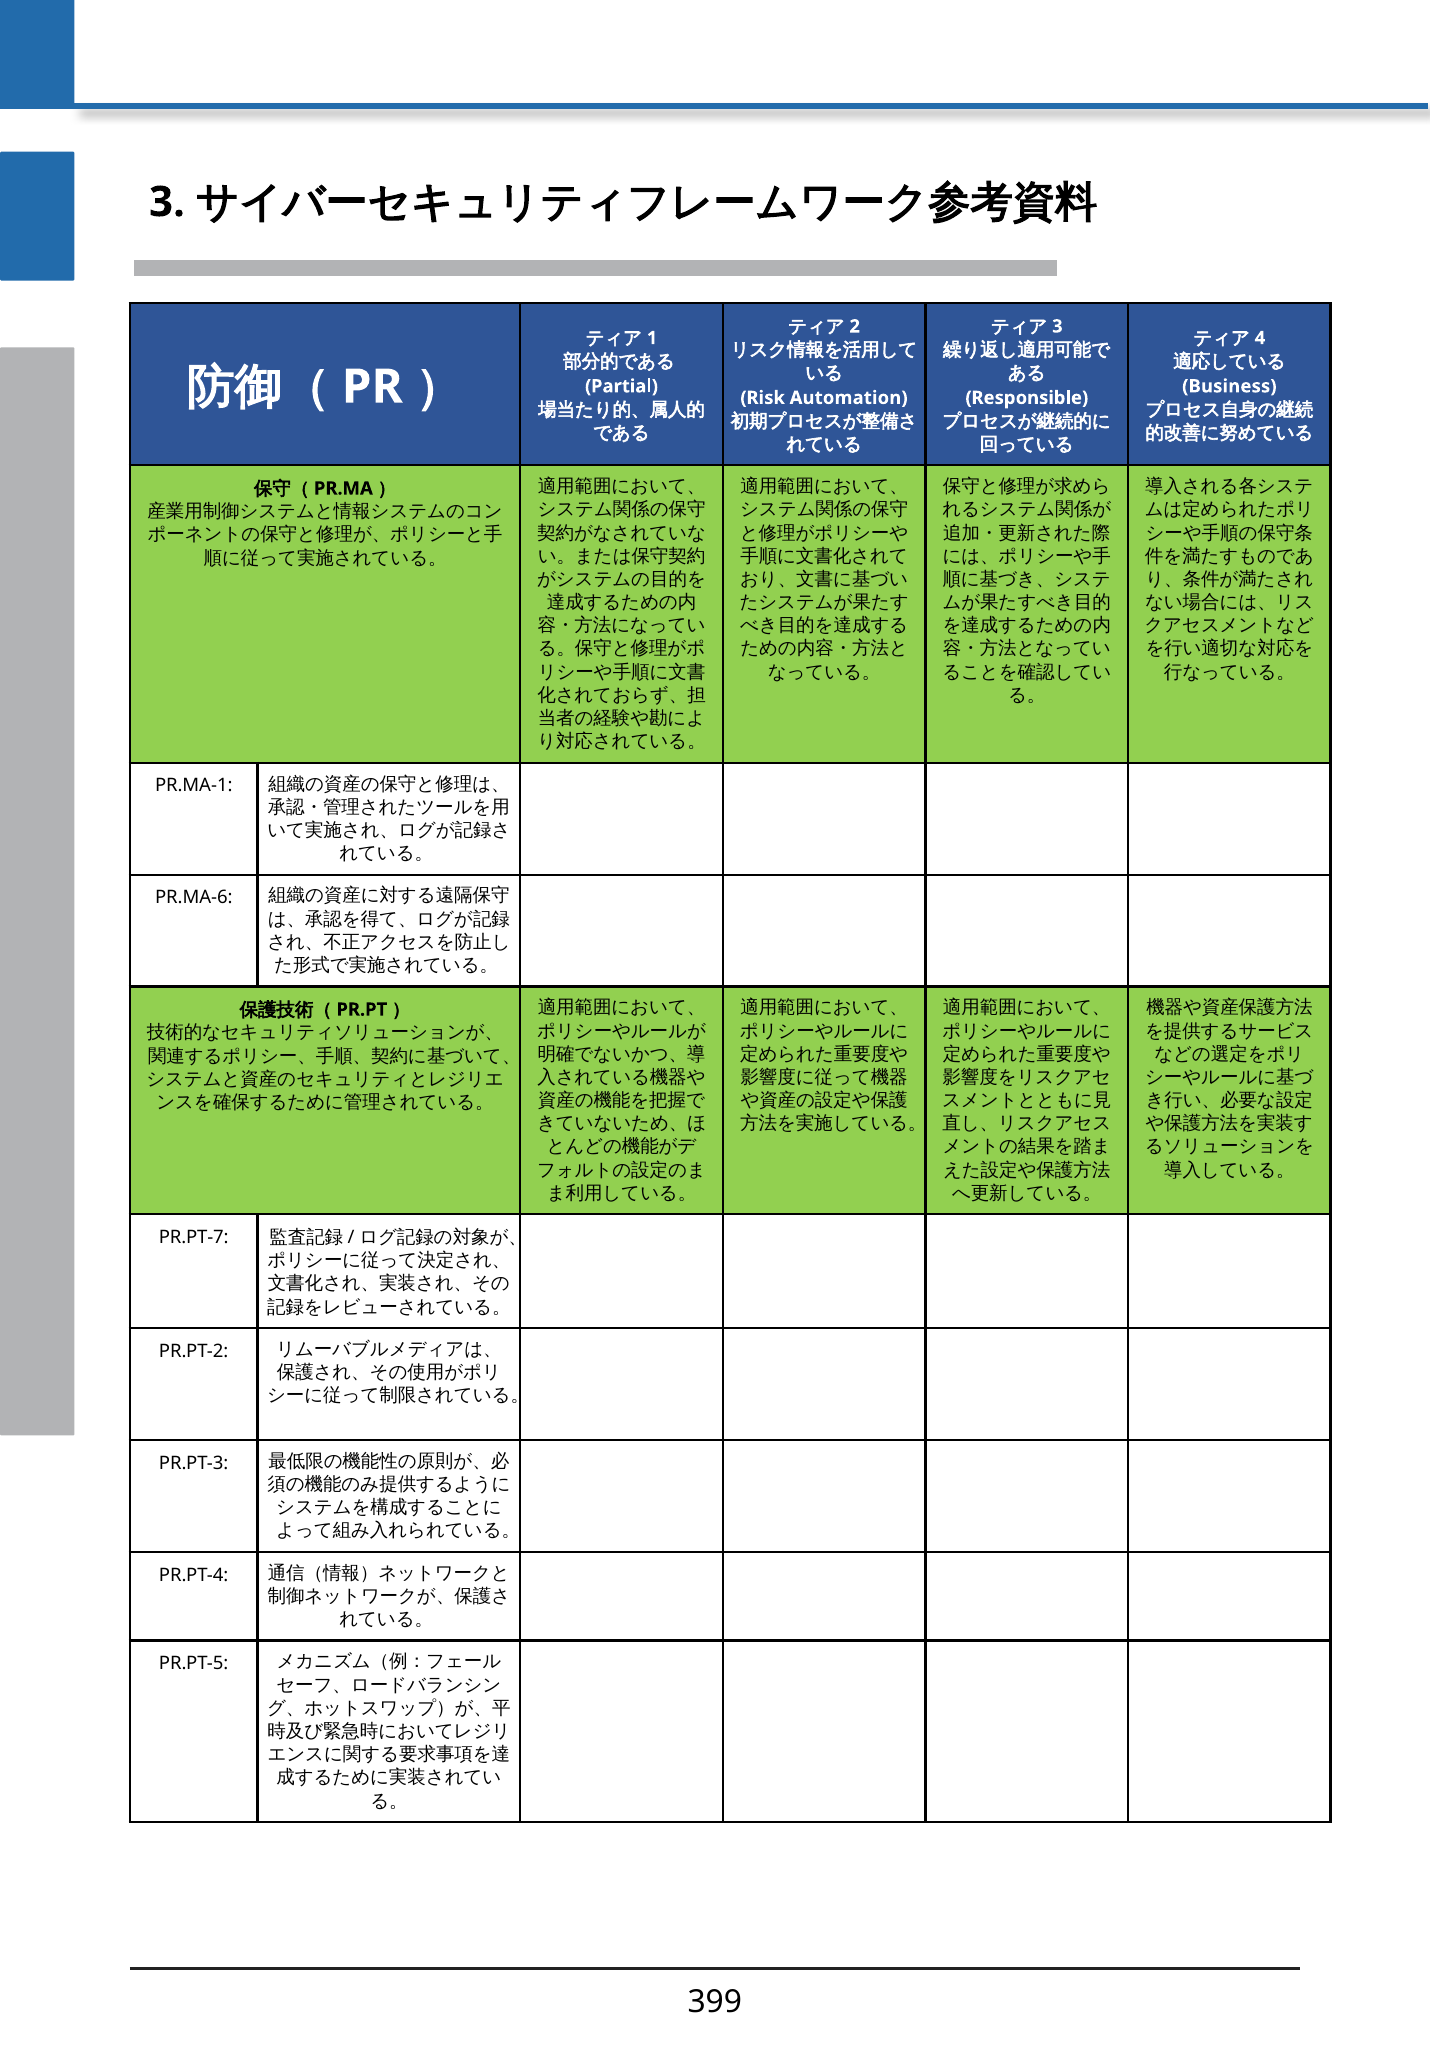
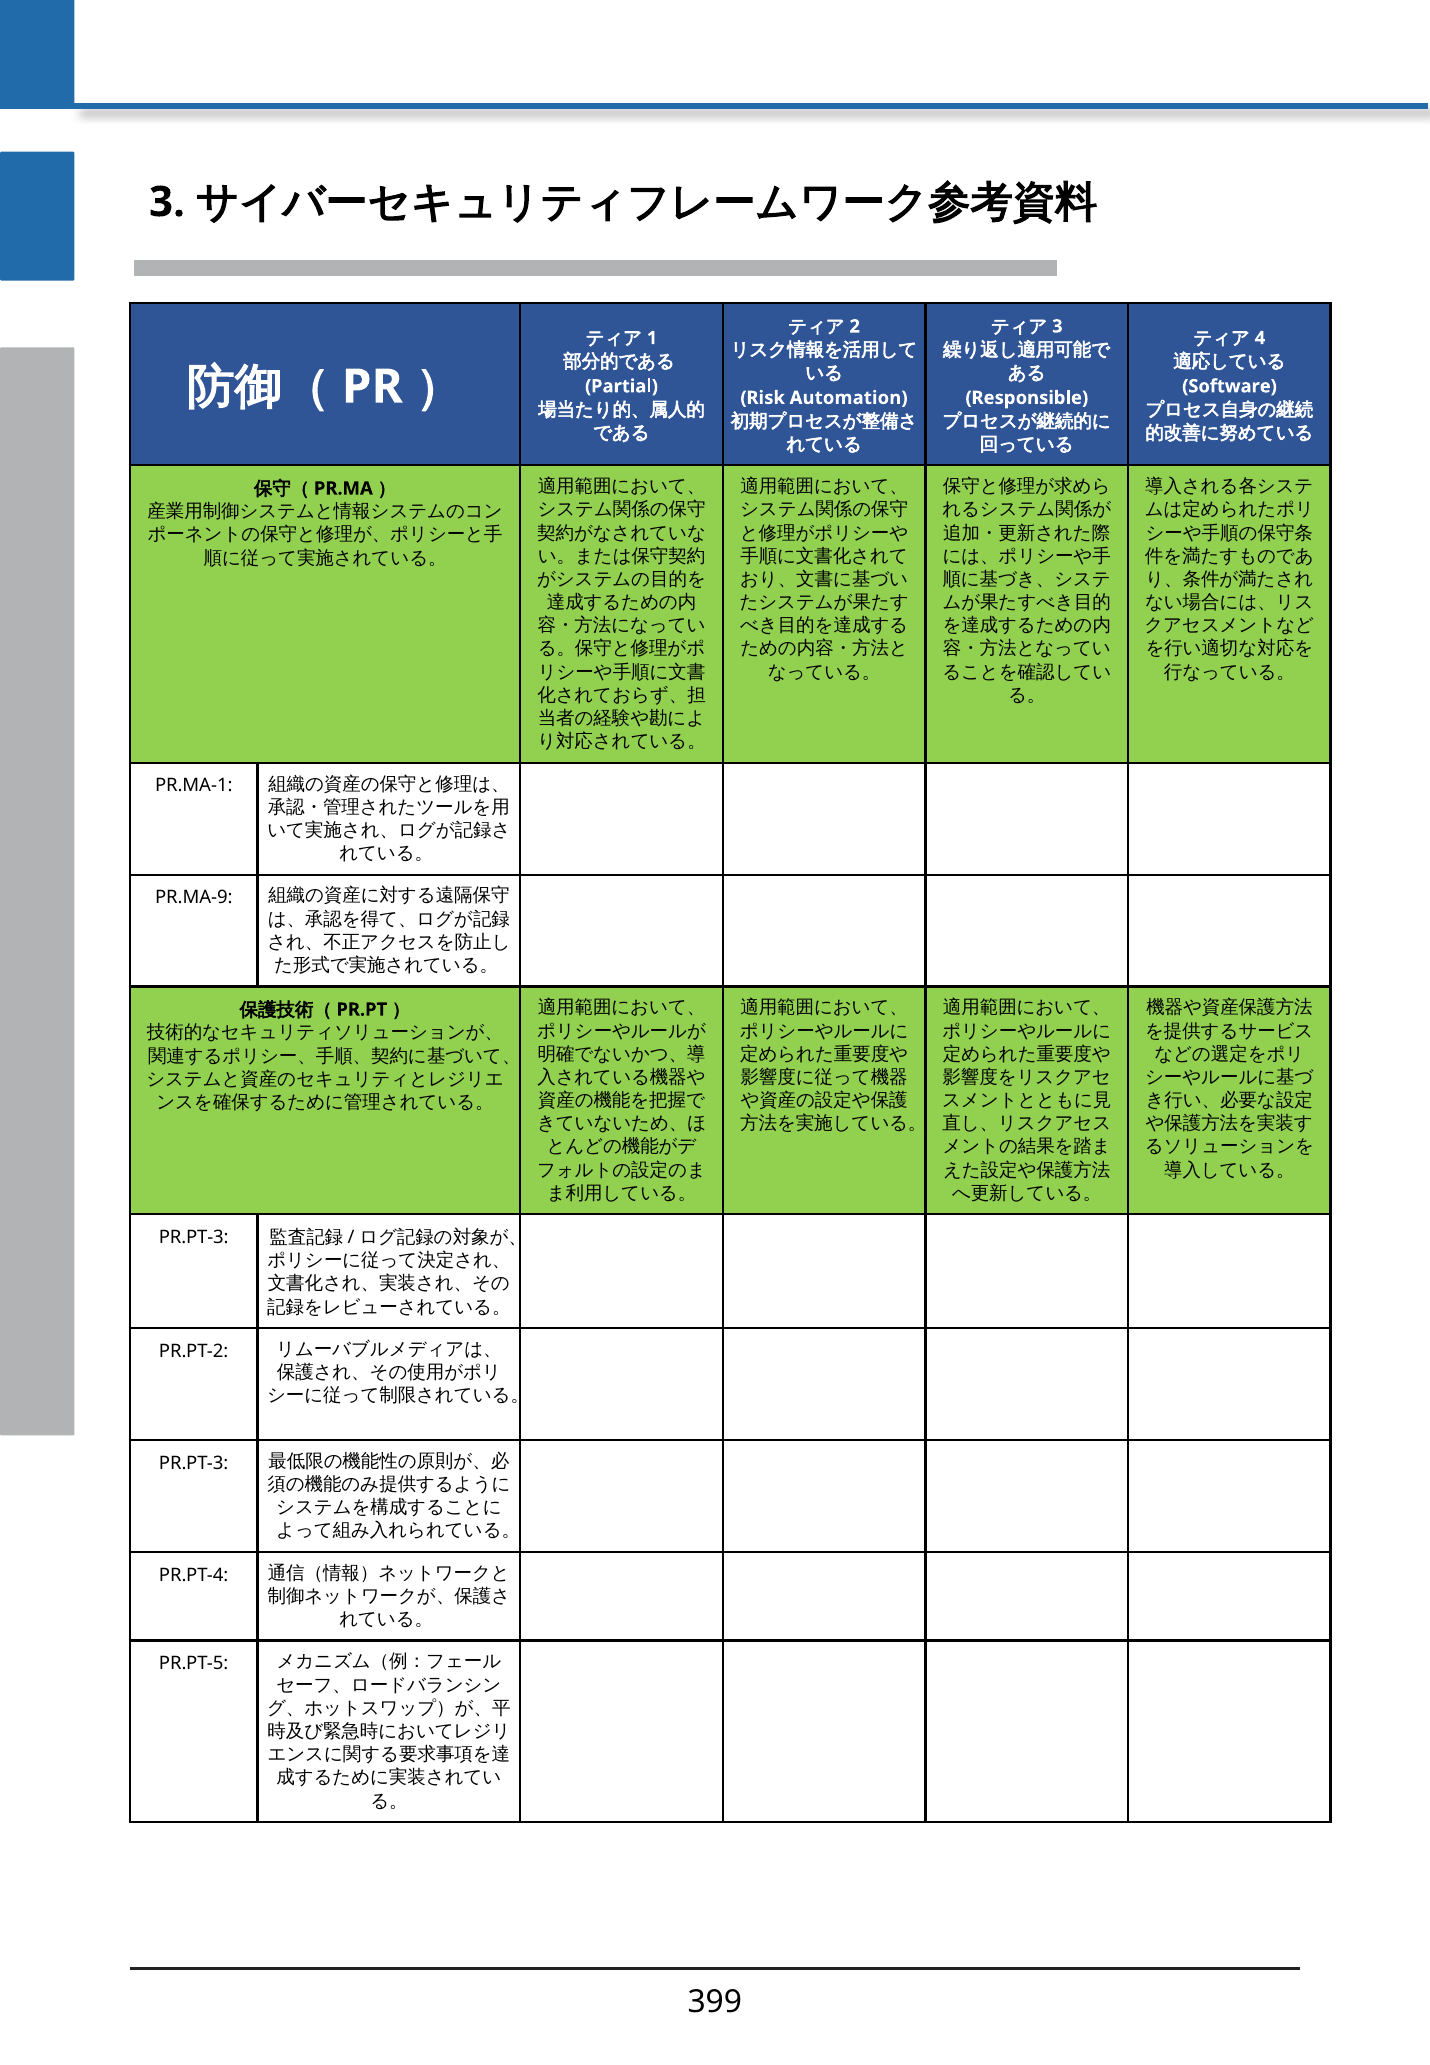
Business: Business -> Software (1230, 386)
PR.MA-6: PR.MA-6 -> PR.MA-9 (194, 898)
PR.PT-7: PR.PT-7 -> PR.PT-3 (194, 1238)
